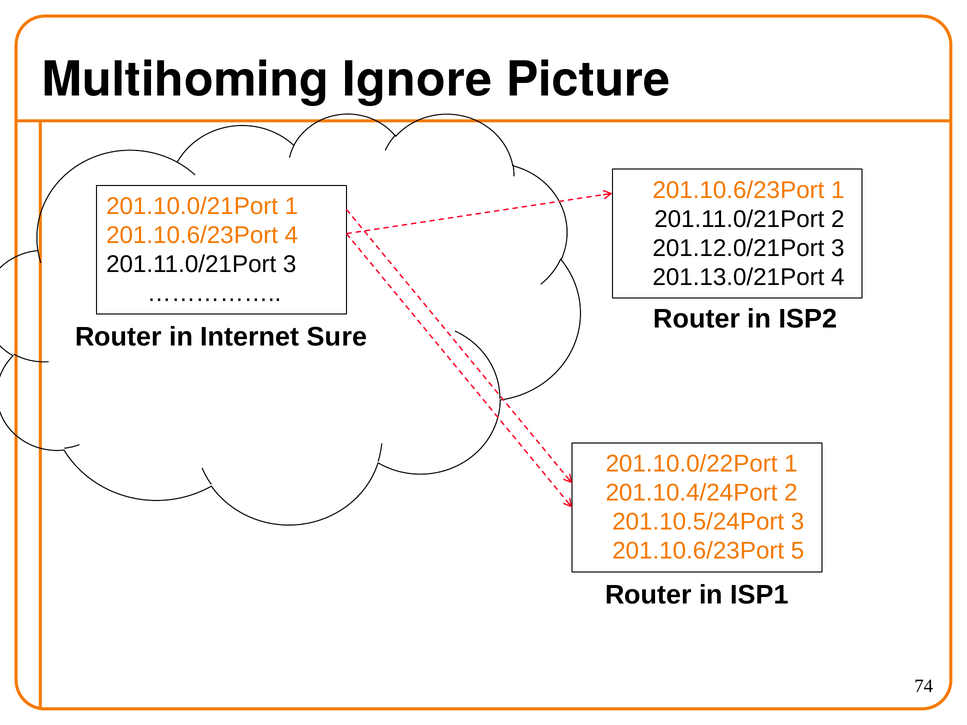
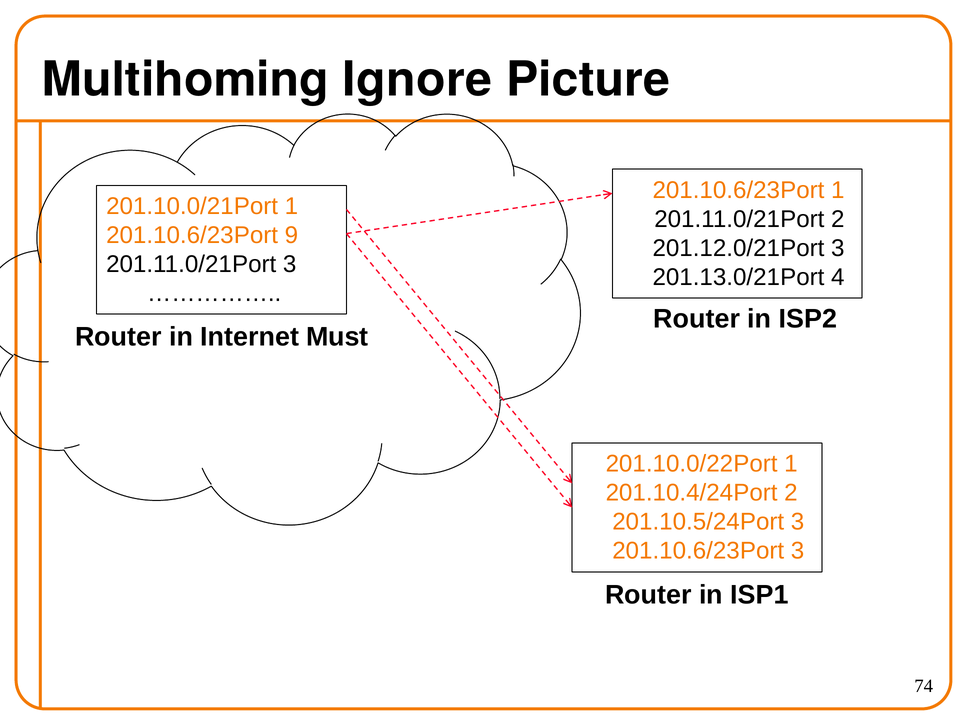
201.10.6/23Port 4: 4 -> 9 (291, 235)
Sure: Sure -> Must (337, 337)
201.10.6/23Port 5: 5 -> 3 (798, 551)
